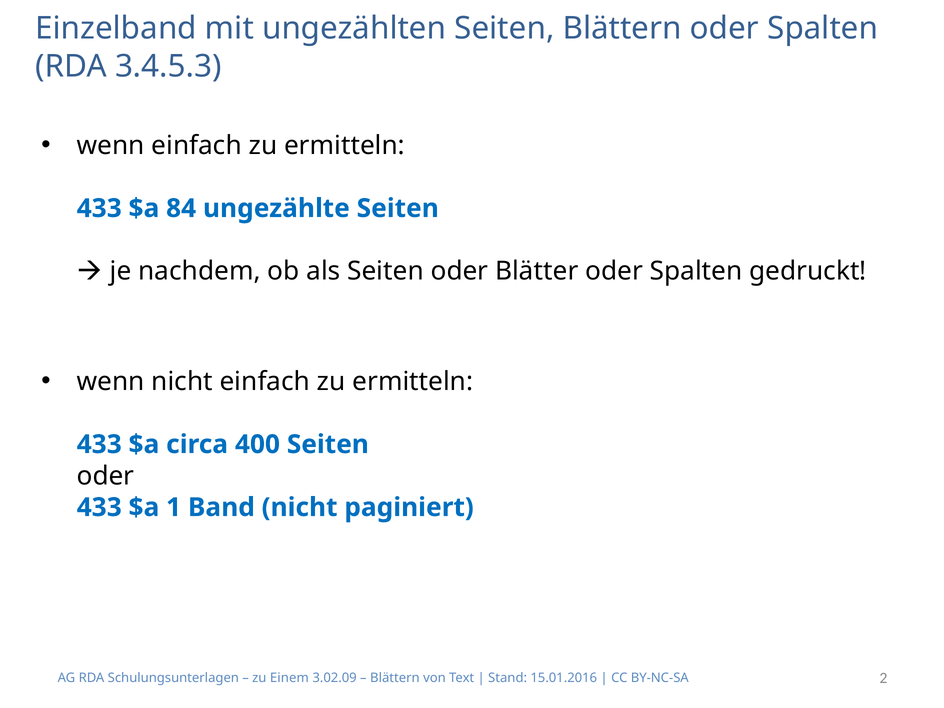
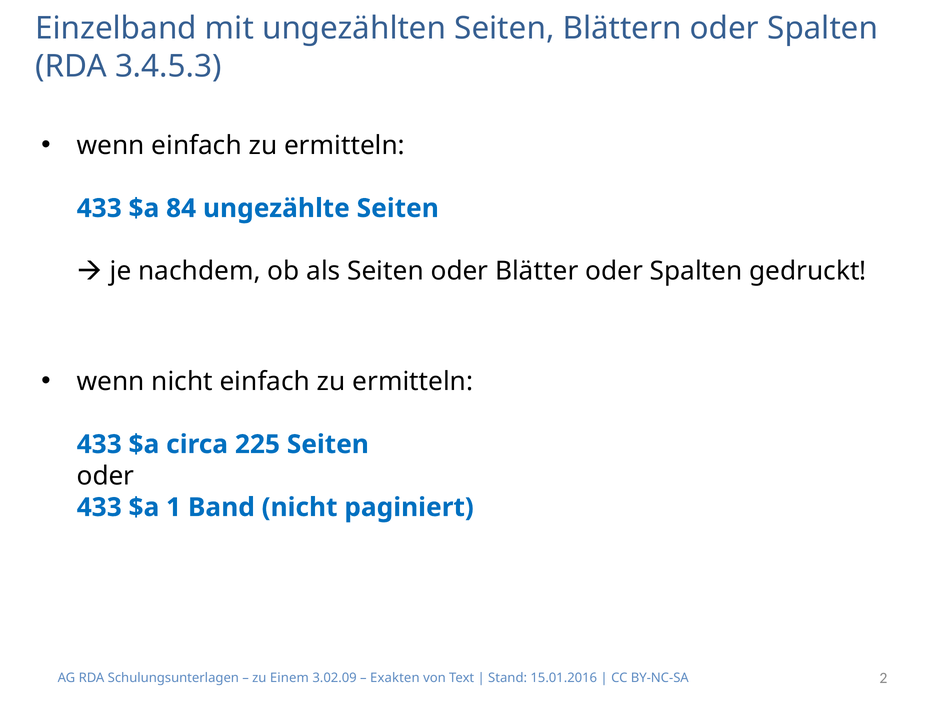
400: 400 -> 225 (257, 444)
Blättern: Blättern -> Exakten (395, 678)
